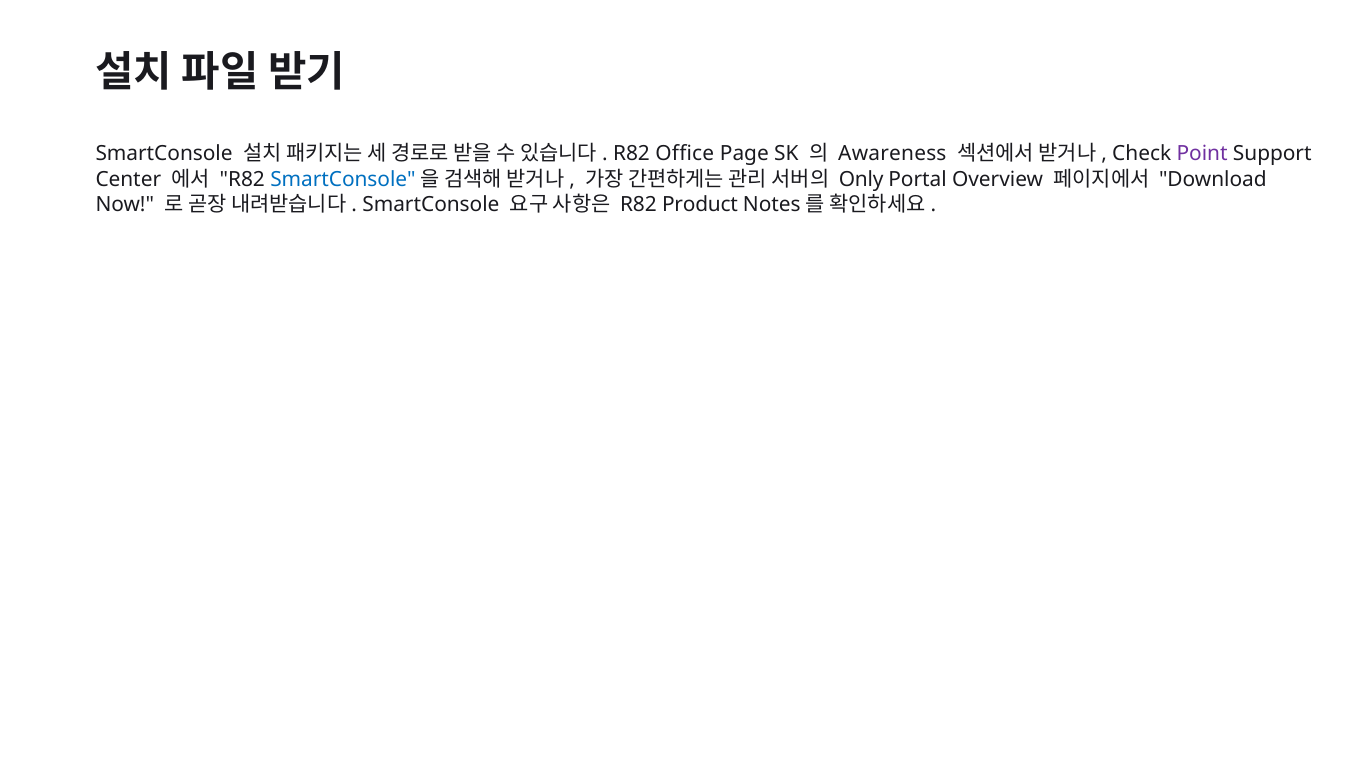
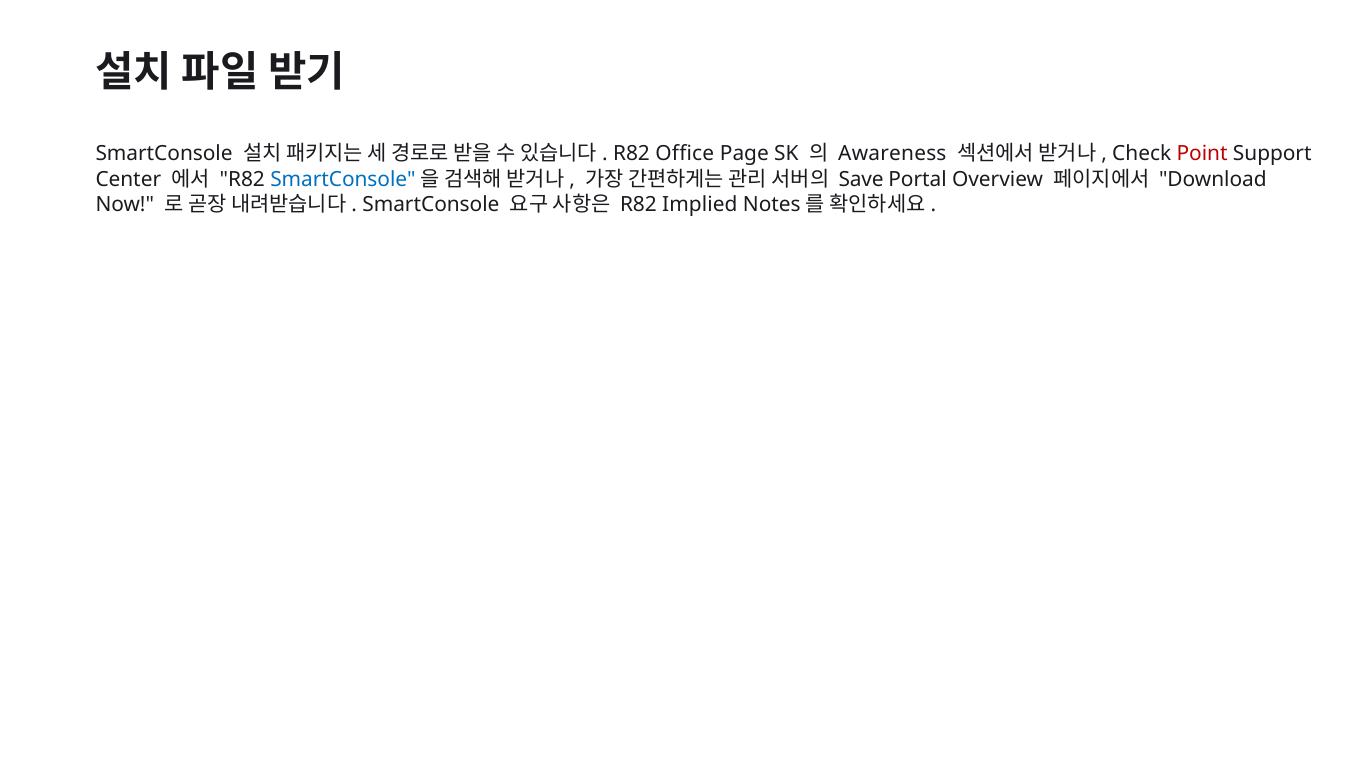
Point colour: purple -> red (1202, 154)
Only: Only -> Save (861, 179)
Product: Product -> Implied (700, 204)
